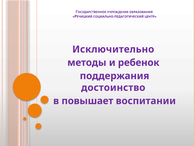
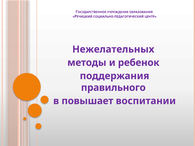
Исключительно: Исключительно -> Нежелательных (113, 49)
достоинство: достоинство -> правильного (113, 88)
